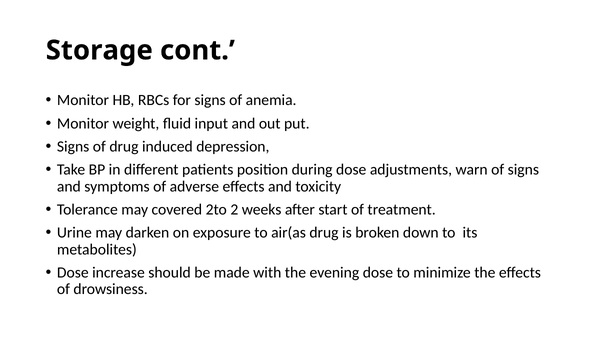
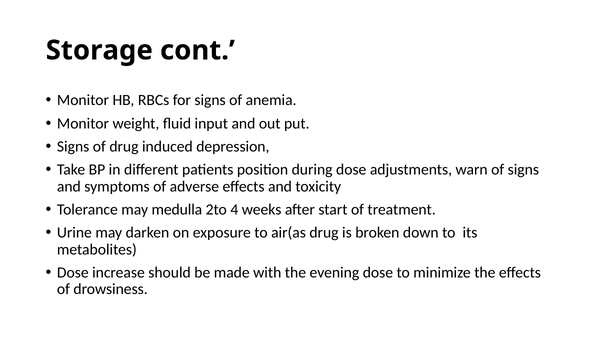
covered: covered -> medulla (177, 210)
2: 2 -> 4 (234, 210)
